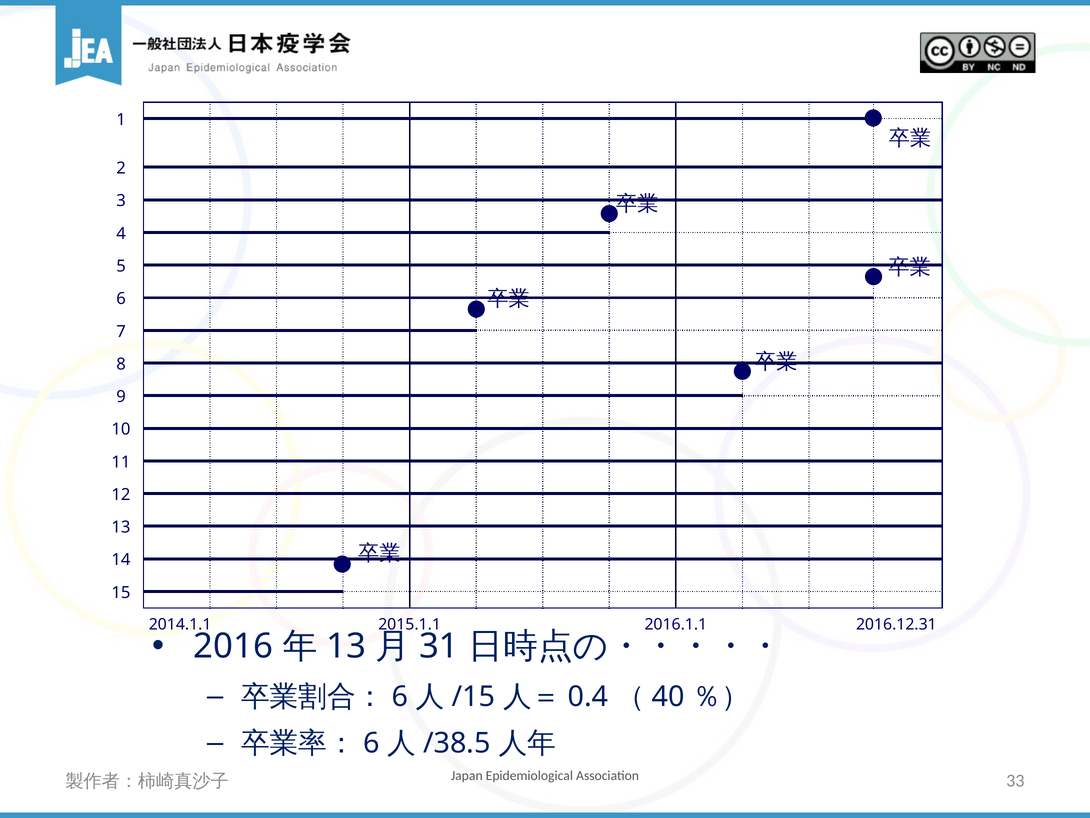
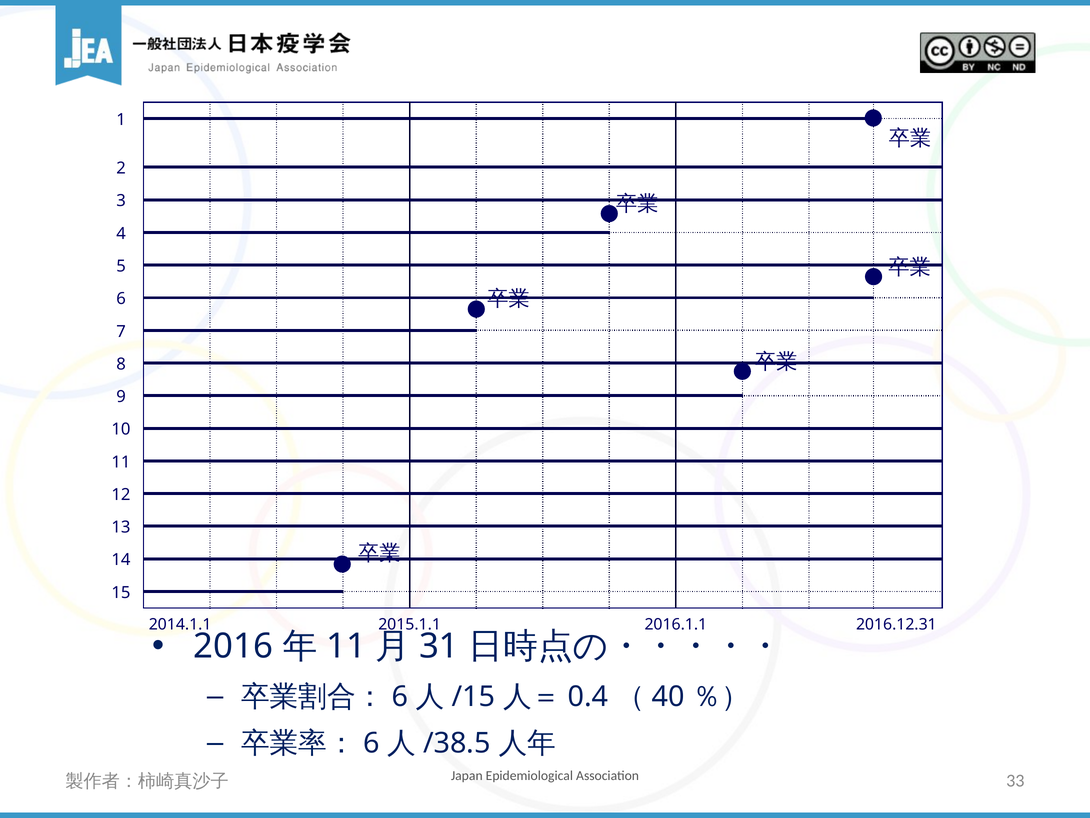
13: 13 -> 11 (346, 646)
